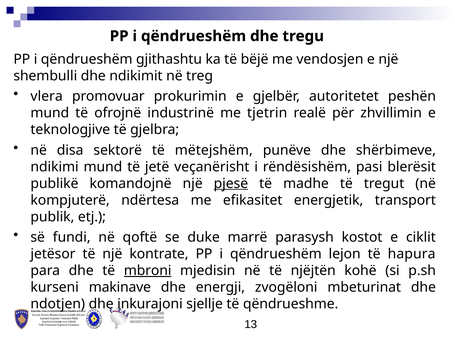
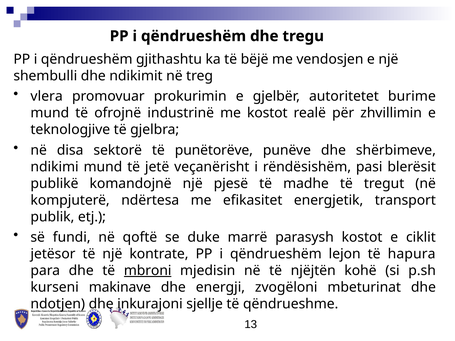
peshën: peshën -> burime (412, 96)
me tjetrin: tjetrin -> kostot (267, 113)
mëtejshëm: mëtejshëm -> punëtorëve (214, 150)
pjesë underline: present -> none (231, 184)
